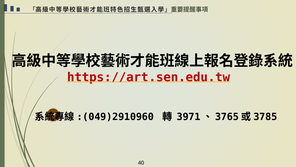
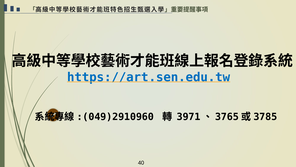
https://art.sen.edu.tw colour: red -> blue (149, 77)
